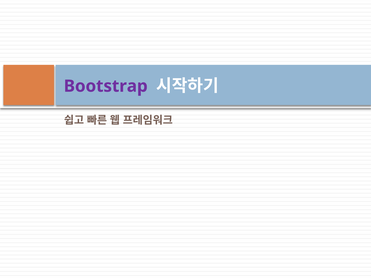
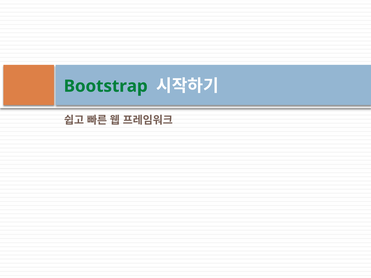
Bootstrap colour: purple -> green (106, 86)
